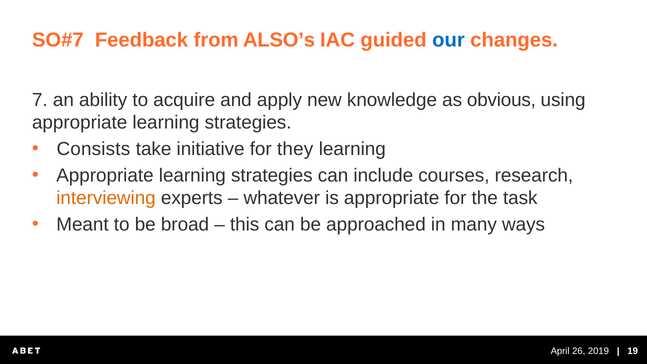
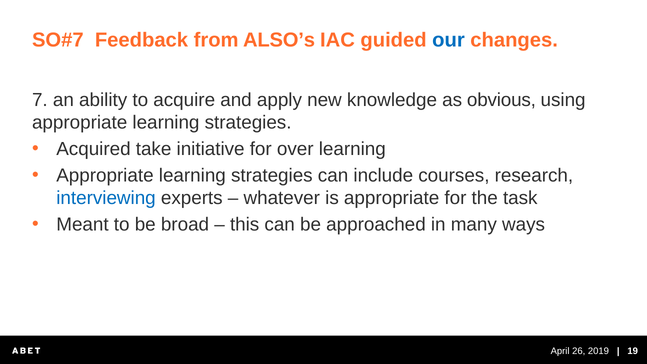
Consists: Consists -> Acquired (93, 149)
they: they -> over (295, 149)
interviewing colour: orange -> blue (106, 198)
